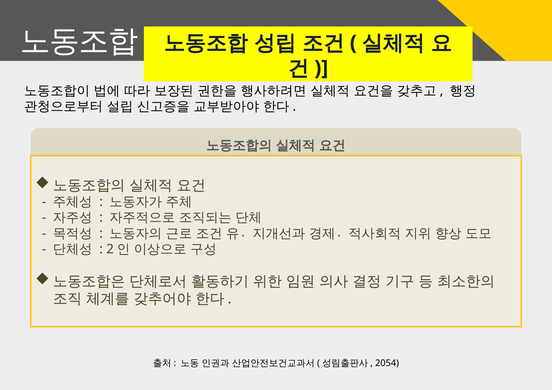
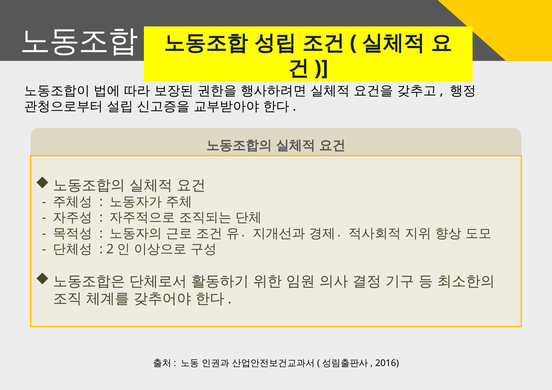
2054: 2054 -> 2016 (387, 364)
